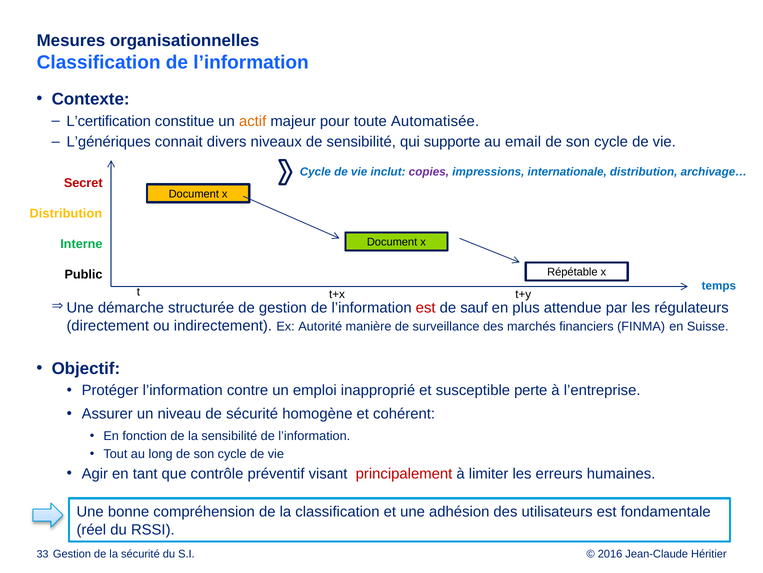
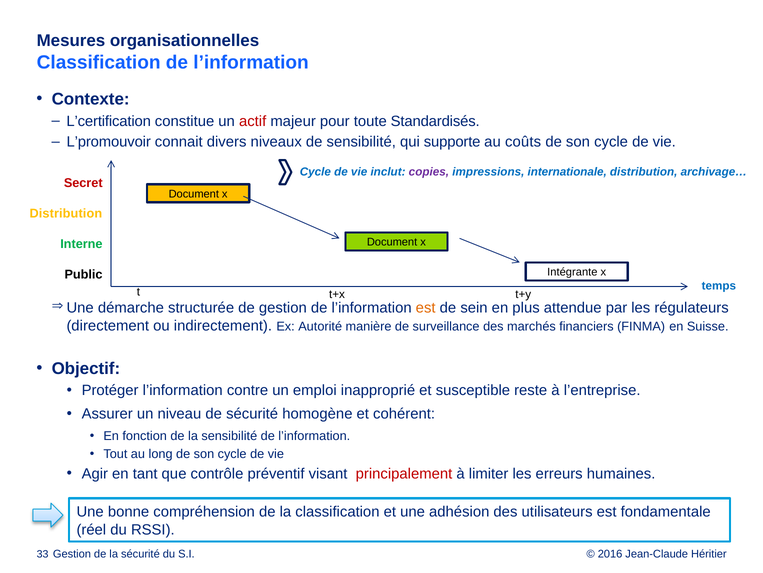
actif colour: orange -> red (253, 121)
Automatisée: Automatisée -> Standardisés (435, 121)
L’génériques: L’génériques -> L’promouvoir (109, 142)
email: email -> coûts (523, 142)
Répétable: Répétable -> Intégrante (572, 272)
est colour: red -> orange (426, 308)
sauf: sauf -> sein (474, 308)
perte: perte -> reste (531, 390)
